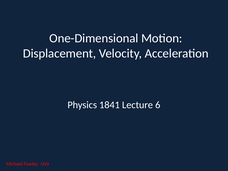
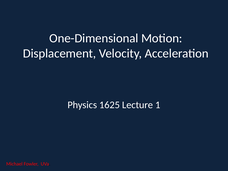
1841: 1841 -> 1625 (110, 105)
6: 6 -> 1 (158, 105)
